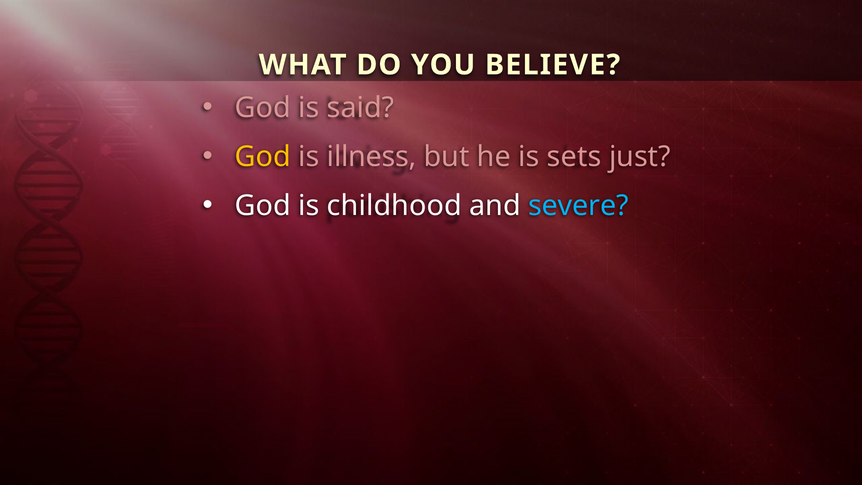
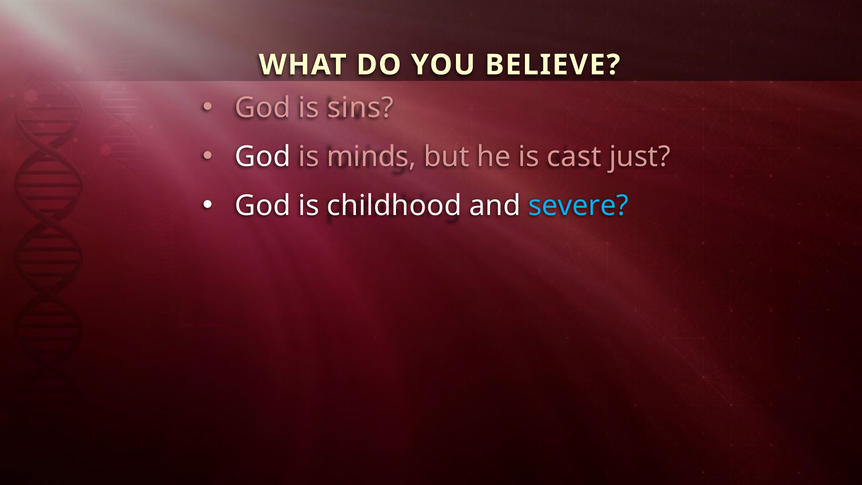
said: said -> sins (361, 108)
God colour: yellow -> white (263, 157)
illness: illness -> minds (372, 157)
sets: sets -> cast (574, 157)
